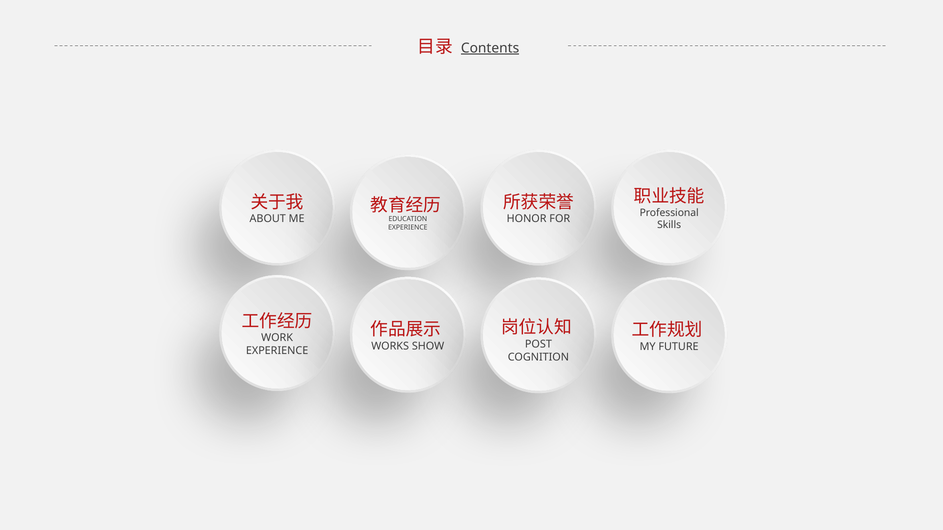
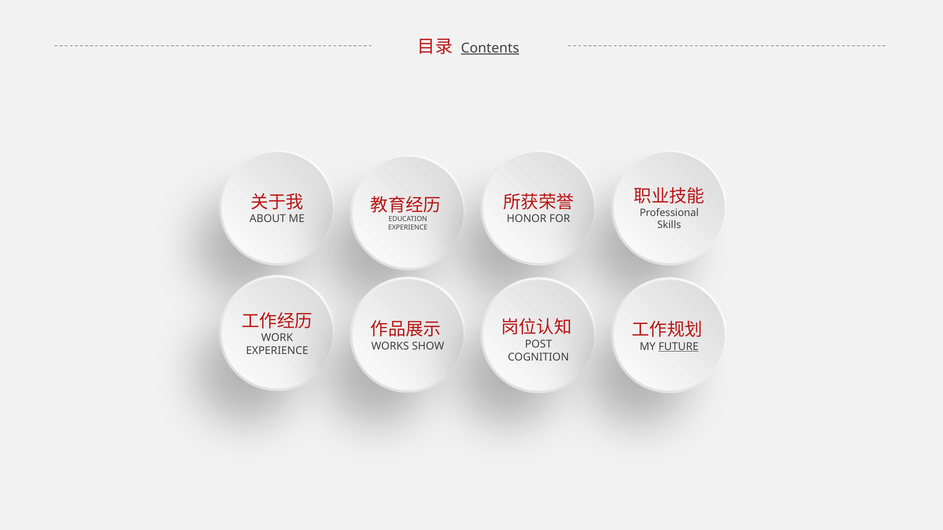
FUTURE underline: none -> present (679, 347)
